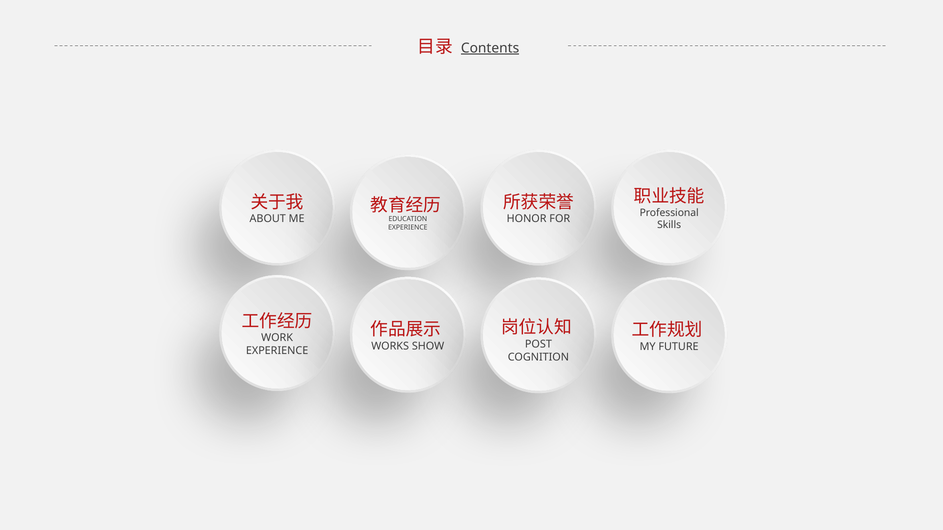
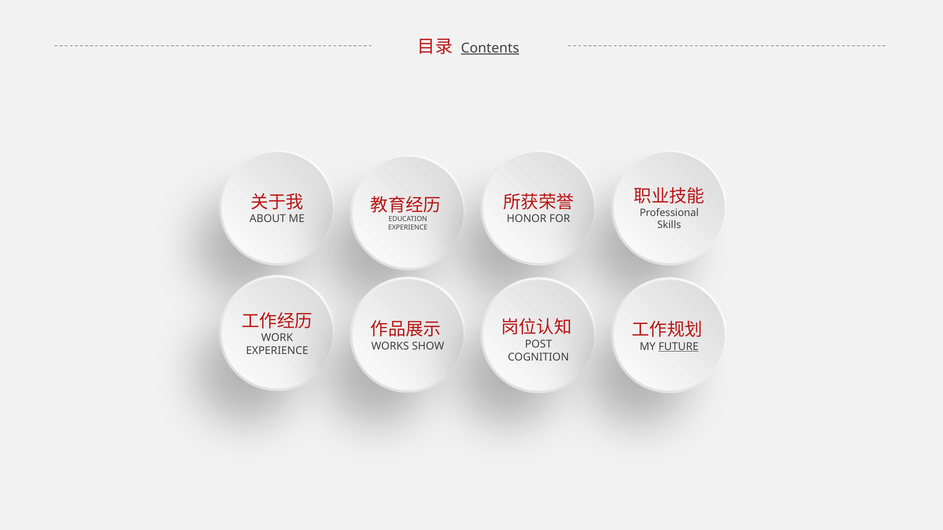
FUTURE underline: none -> present (679, 347)
